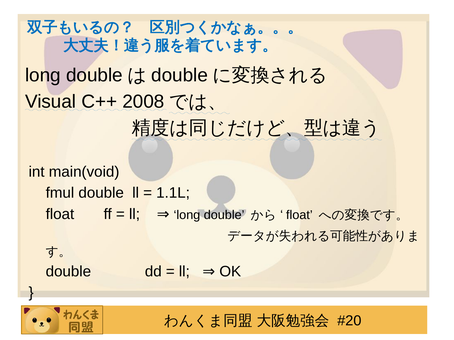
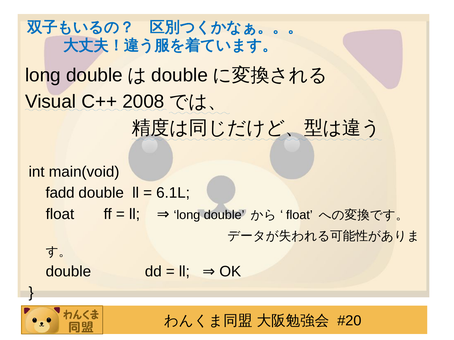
fmul: fmul -> fadd (60, 193)
1.1L: 1.1L -> 6.1L (173, 193)
